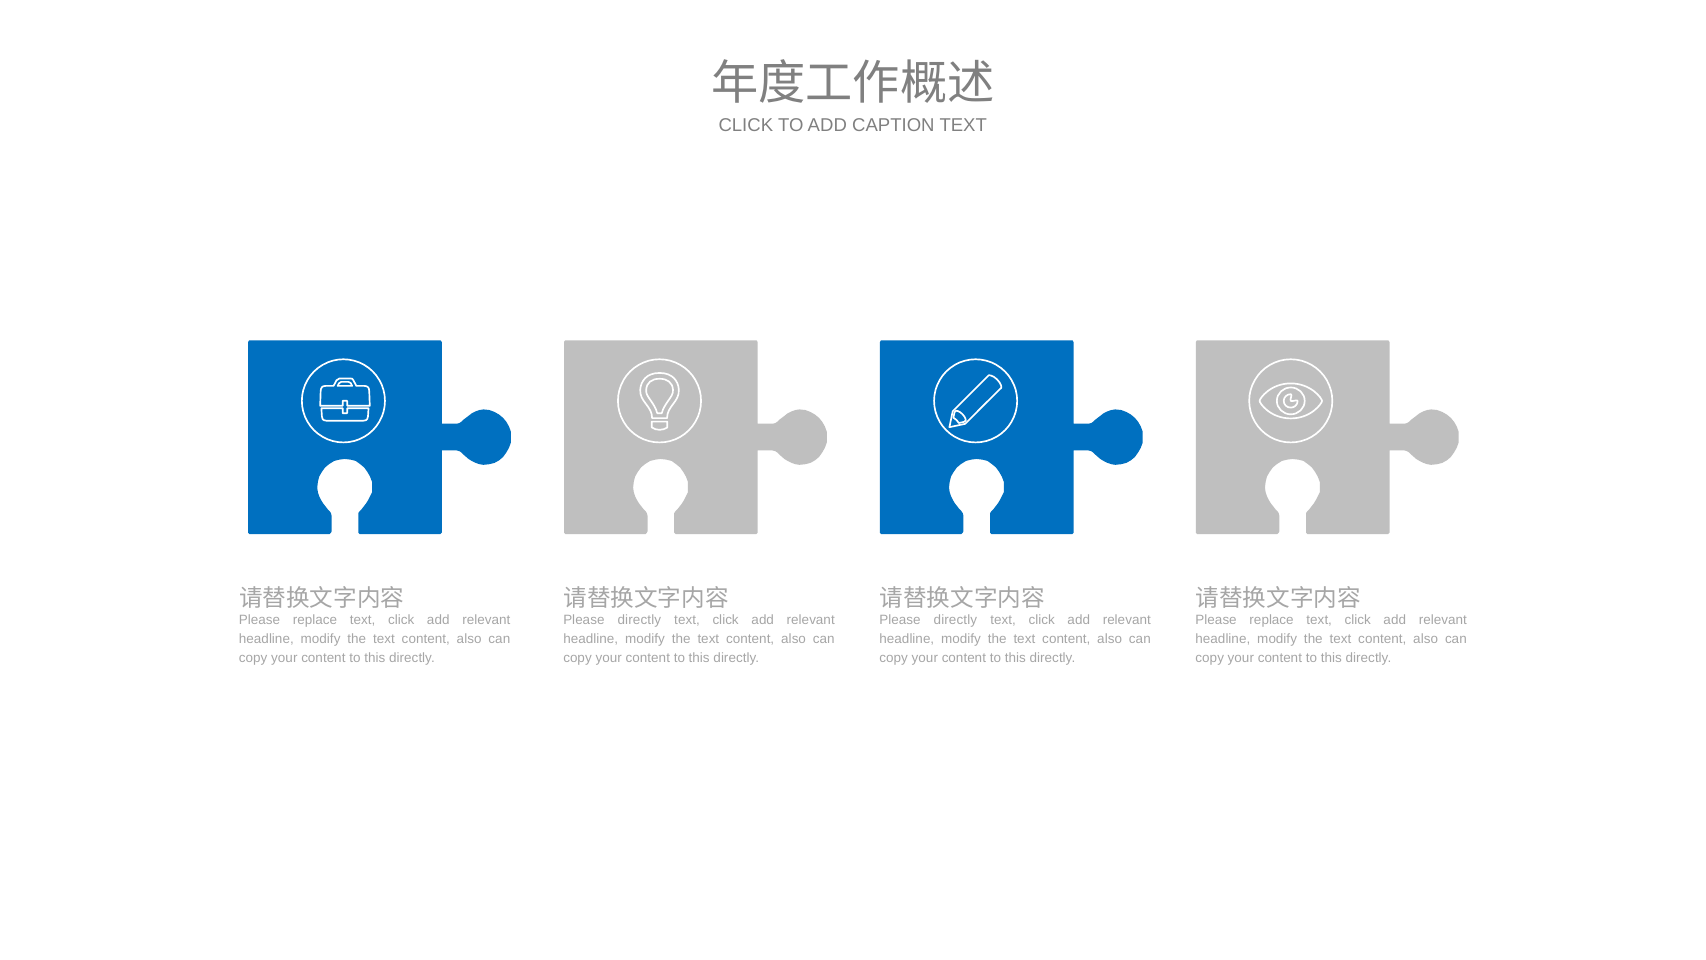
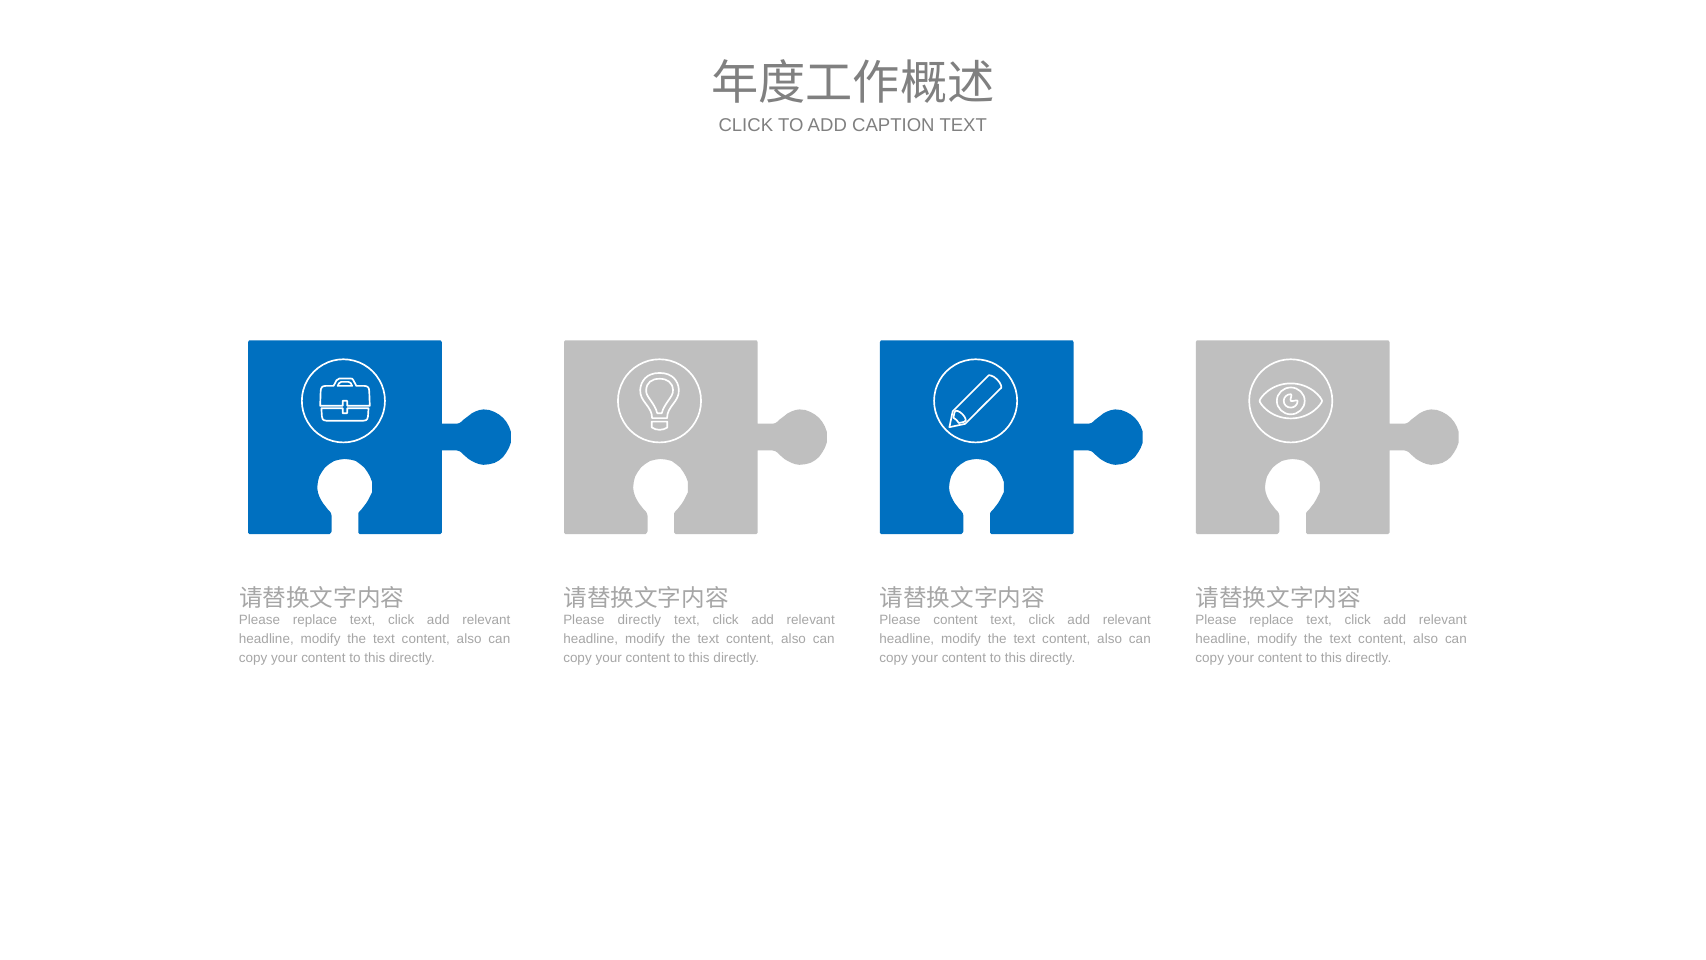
directly: directly -> content (955, 619)
